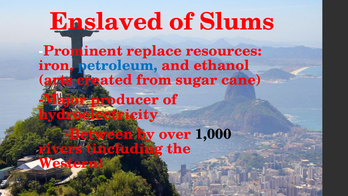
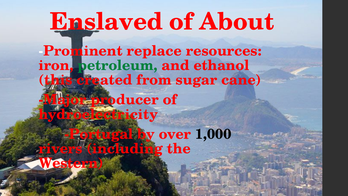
Slums: Slums -> About (237, 22)
petroleum colour: blue -> green (118, 65)
arts: arts -> this (56, 80)
Between: Between -> Portugal (99, 134)
